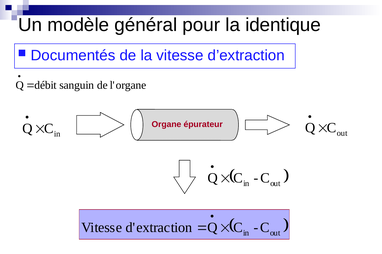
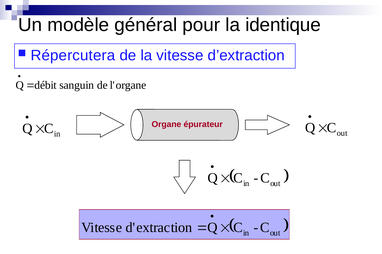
Documentés: Documentés -> Répercutera (73, 56)
